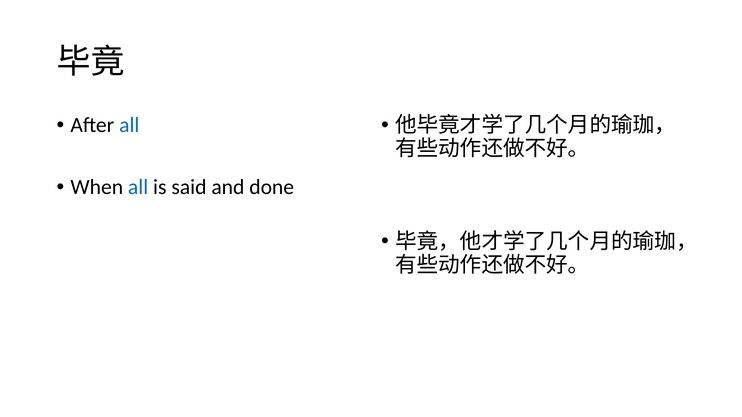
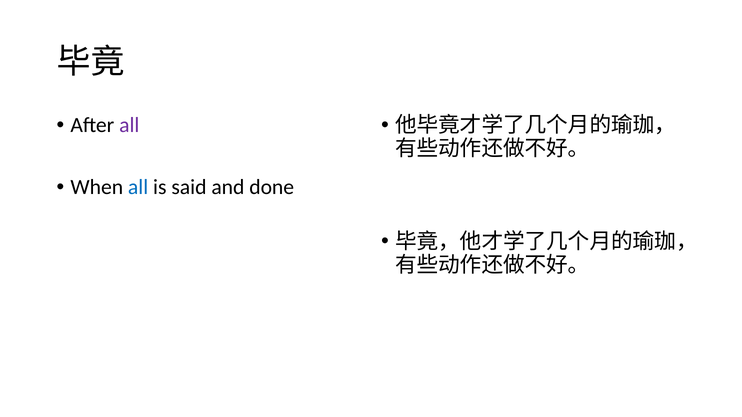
all colour: blue -> purple (129, 125)
